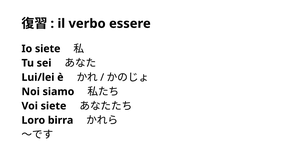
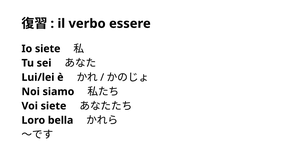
birra: birra -> bella (61, 121)
